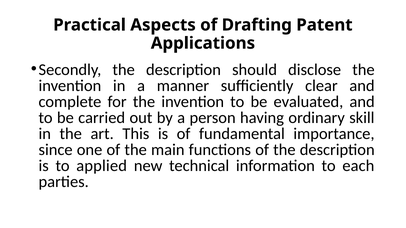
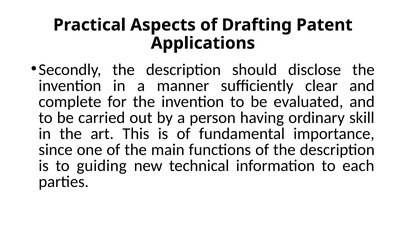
applied: applied -> guiding (102, 166)
